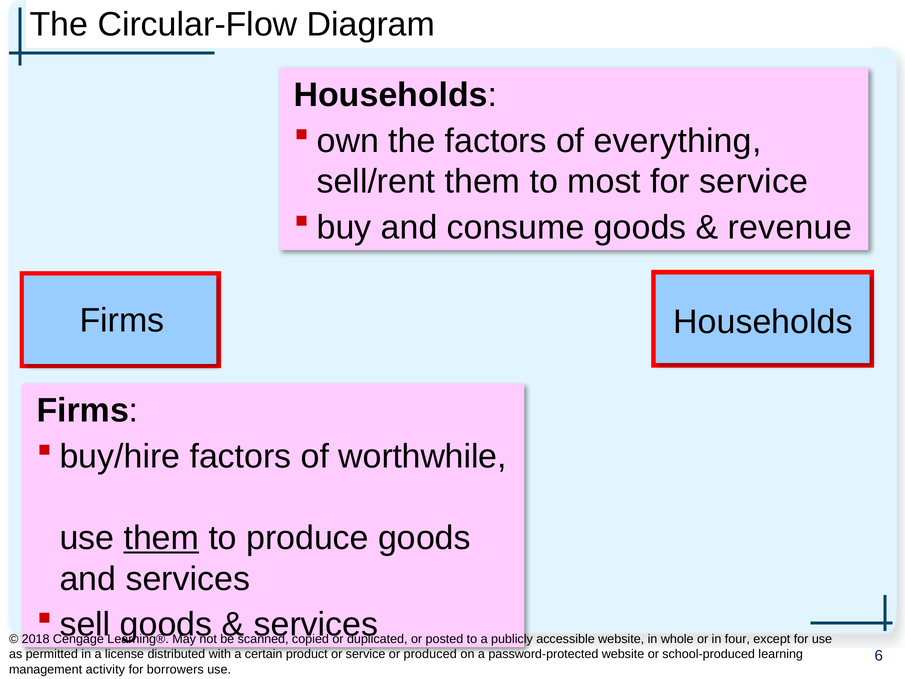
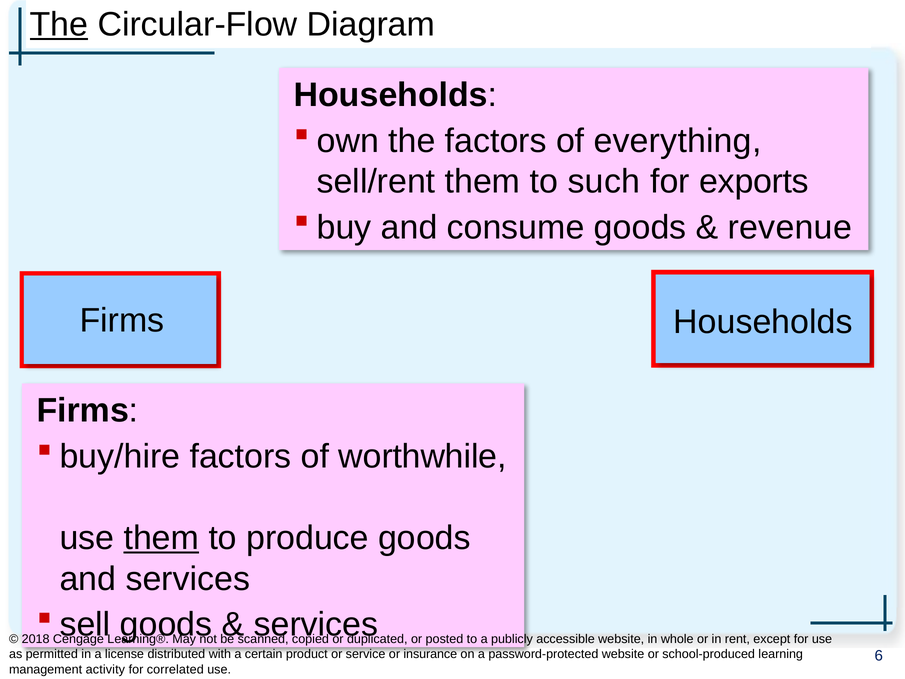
The underline: none -> present (59, 24)
most: most -> such (604, 182)
for service: service -> exports (754, 182)
four: four -> rent (737, 639)
produced: produced -> insurance (430, 654)
borrowers: borrowers -> correlated (175, 669)
